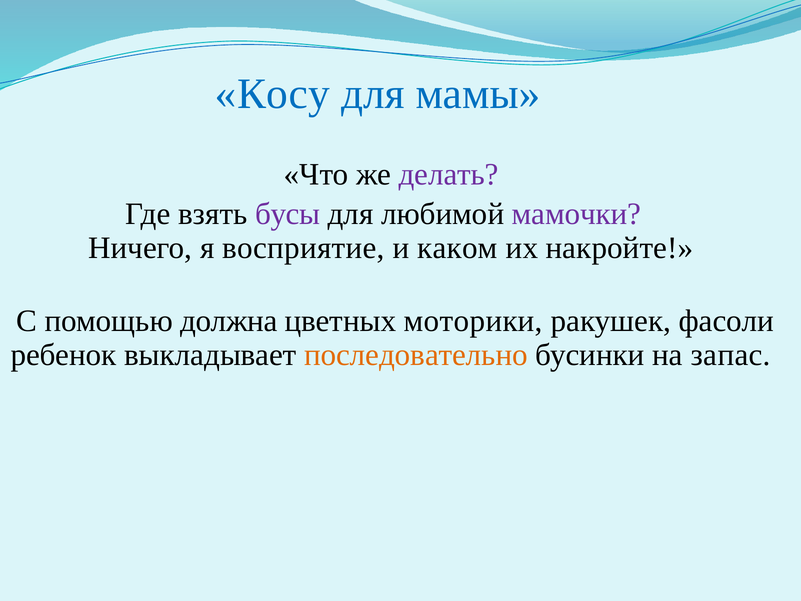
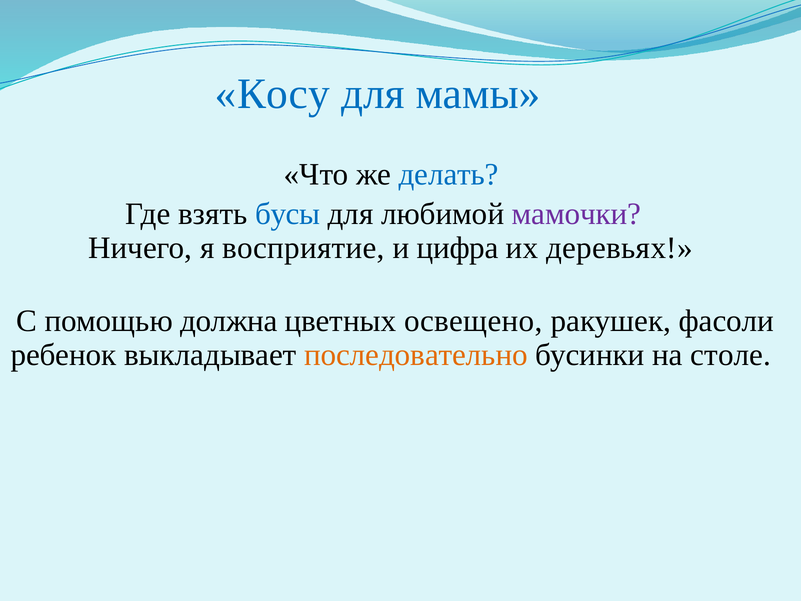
делать colour: purple -> blue (449, 174)
бусы colour: purple -> blue (288, 214)
каком: каком -> цифра (458, 248)
накройте: накройте -> деревьях (619, 248)
моторики: моторики -> освещено (473, 321)
запас: запас -> столе (731, 355)
